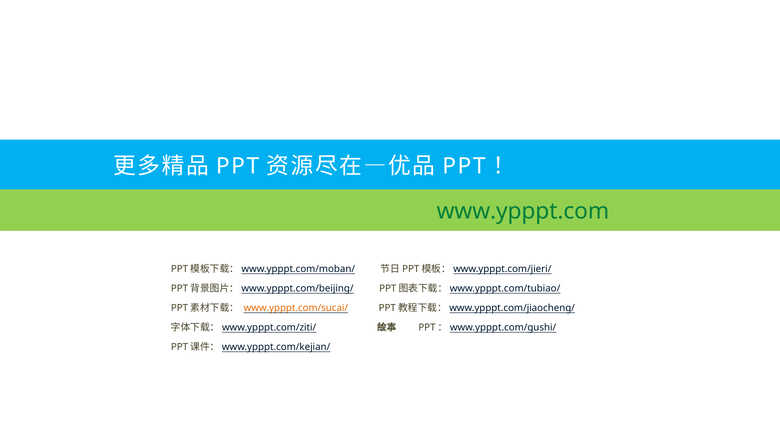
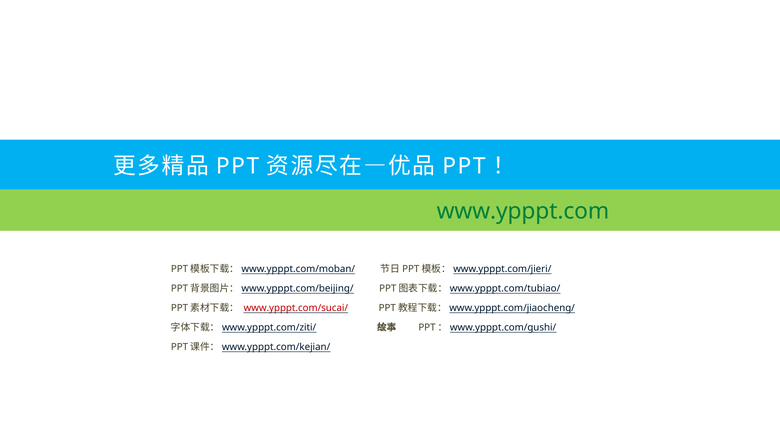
www.ypppt.com/sucai/ colour: orange -> red (296, 308)
